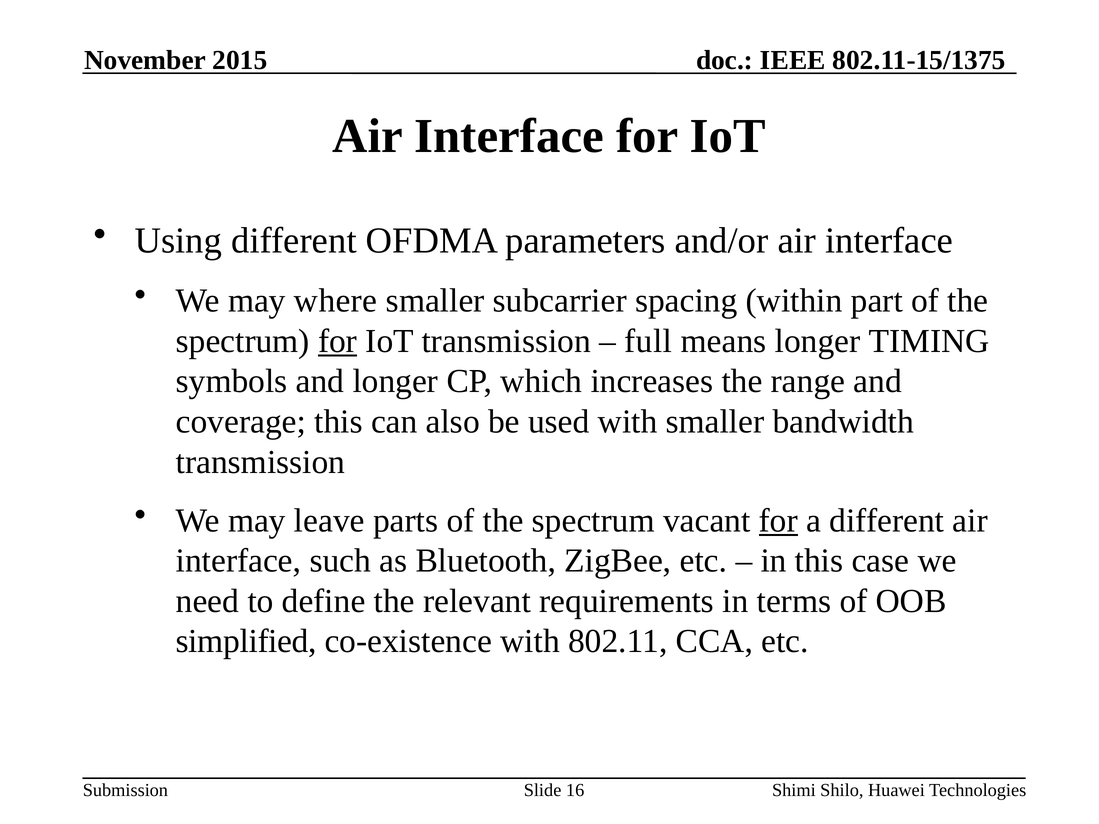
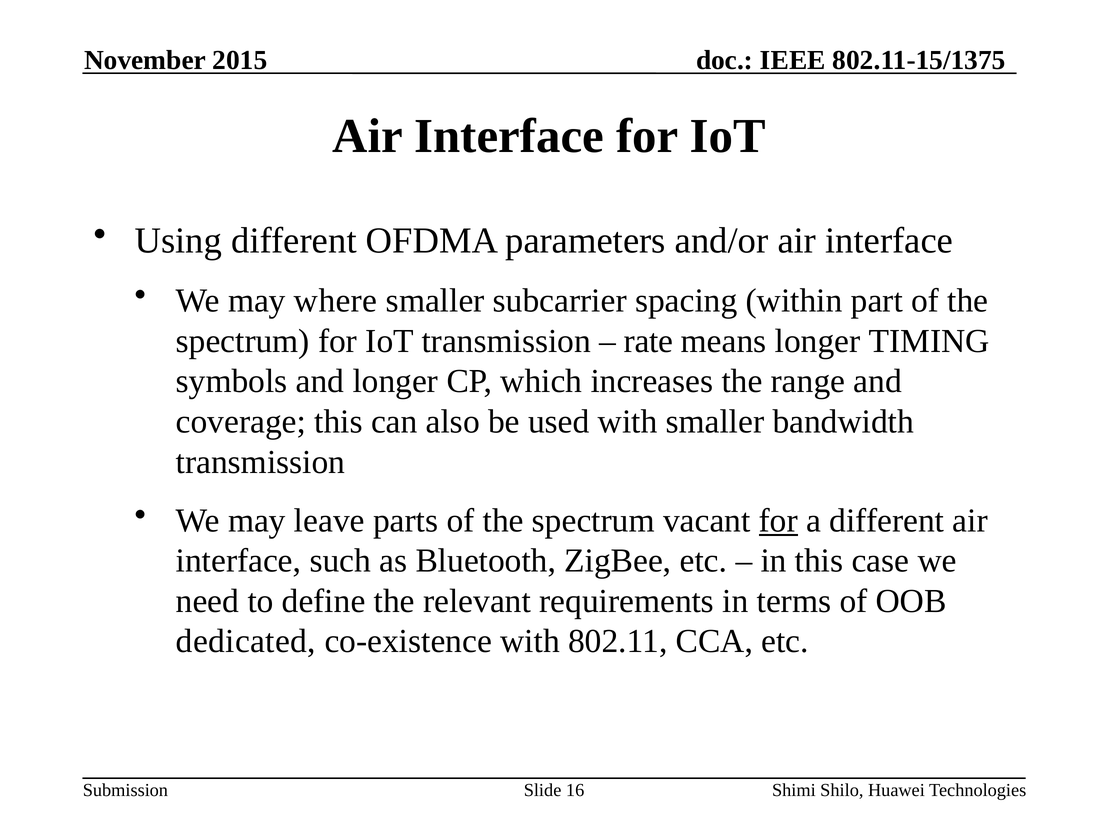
for underline: present -> none (338, 341)
full: full -> rate (649, 341)
simplified: simplified -> dedicated (246, 642)
